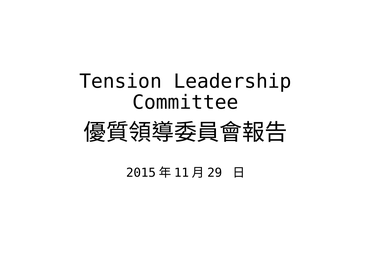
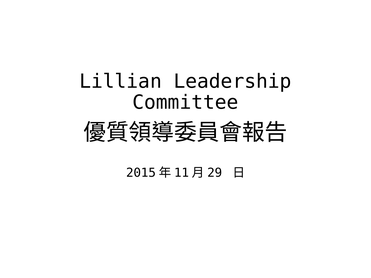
Tension: Tension -> Lillian (121, 81)
